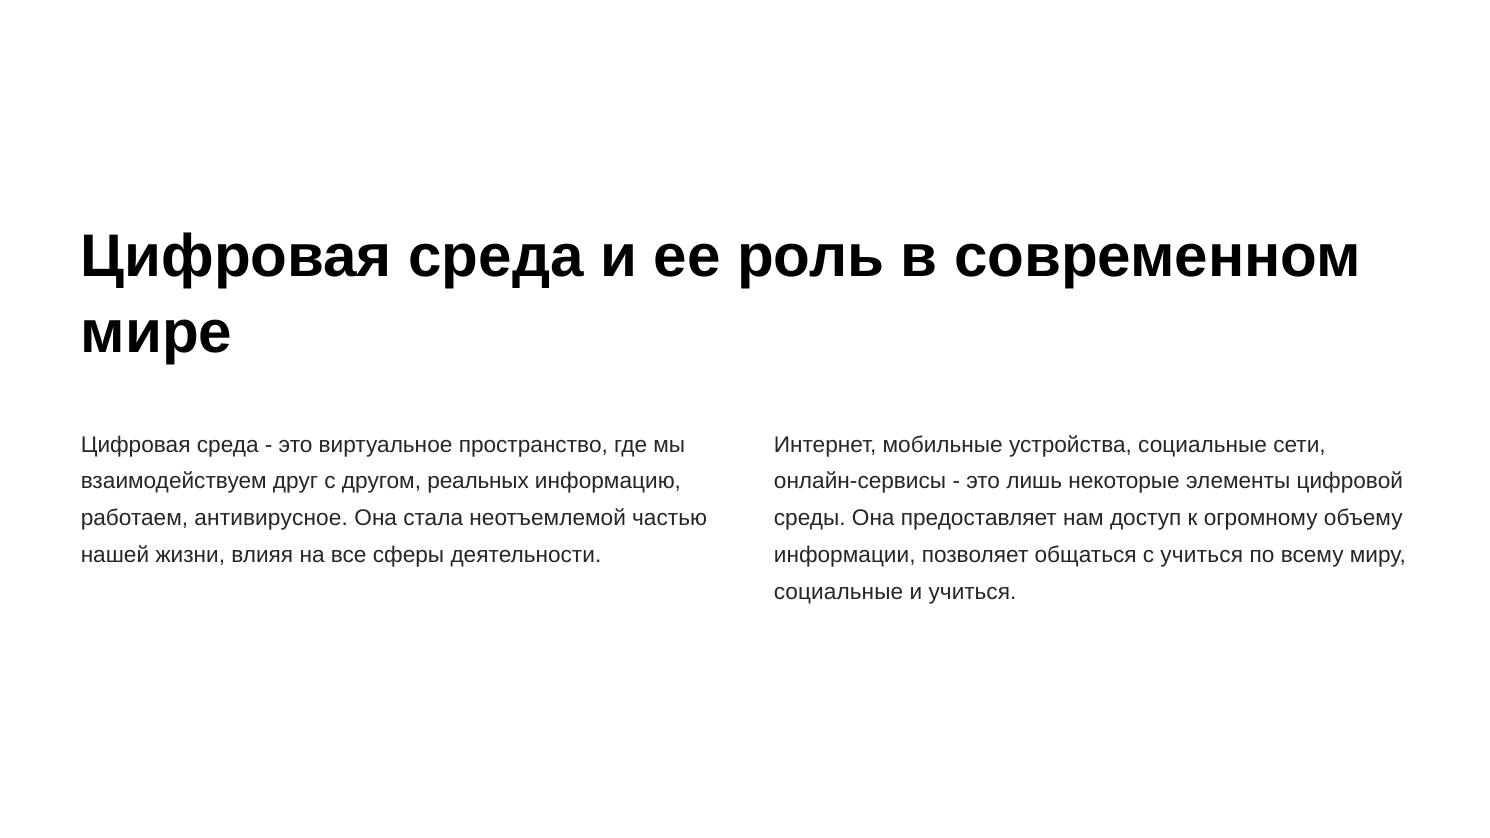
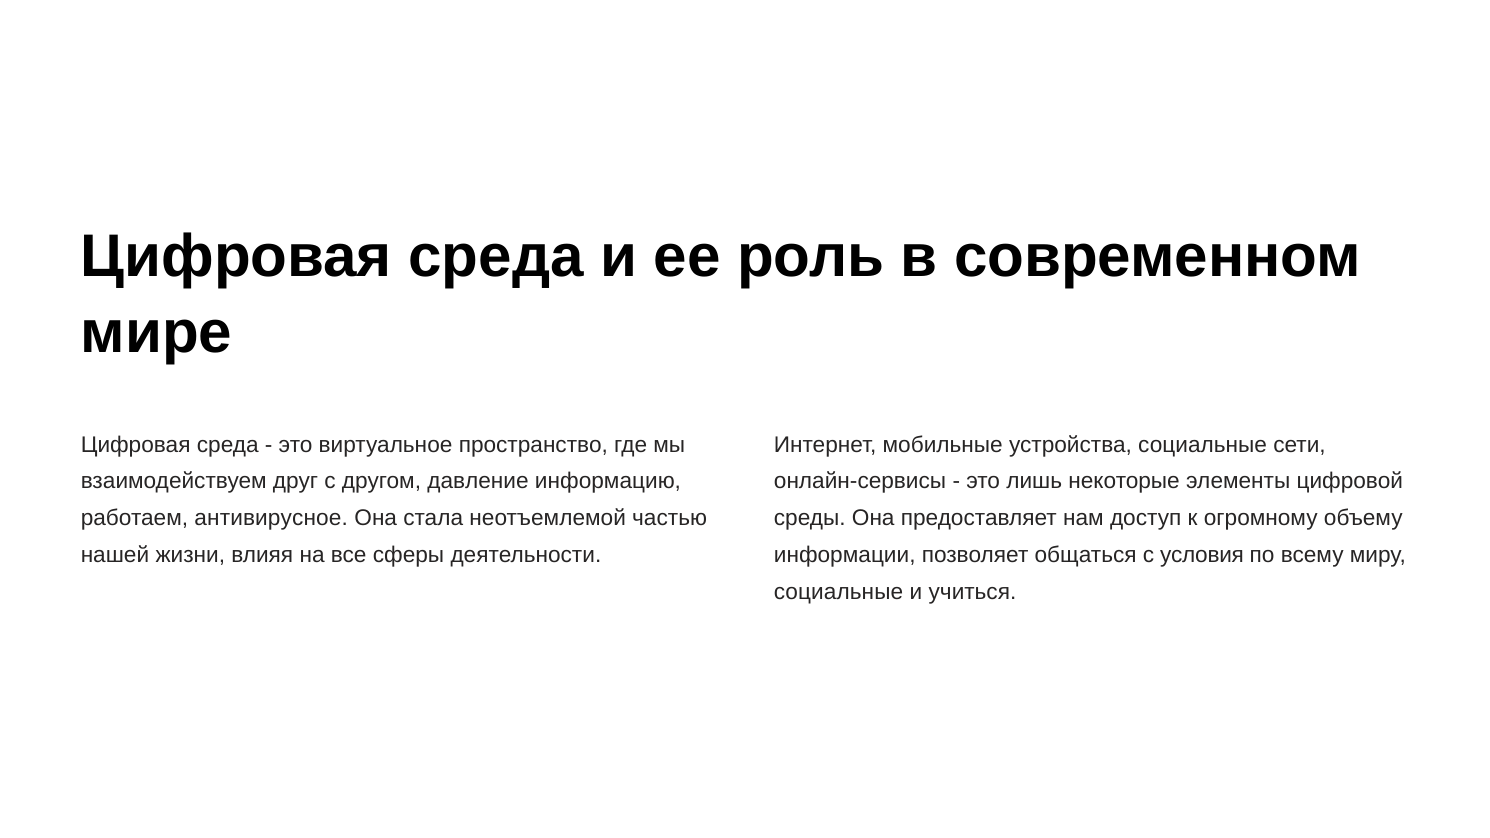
реальных: реальных -> давление (478, 481)
с учиться: учиться -> условия (1202, 555)
